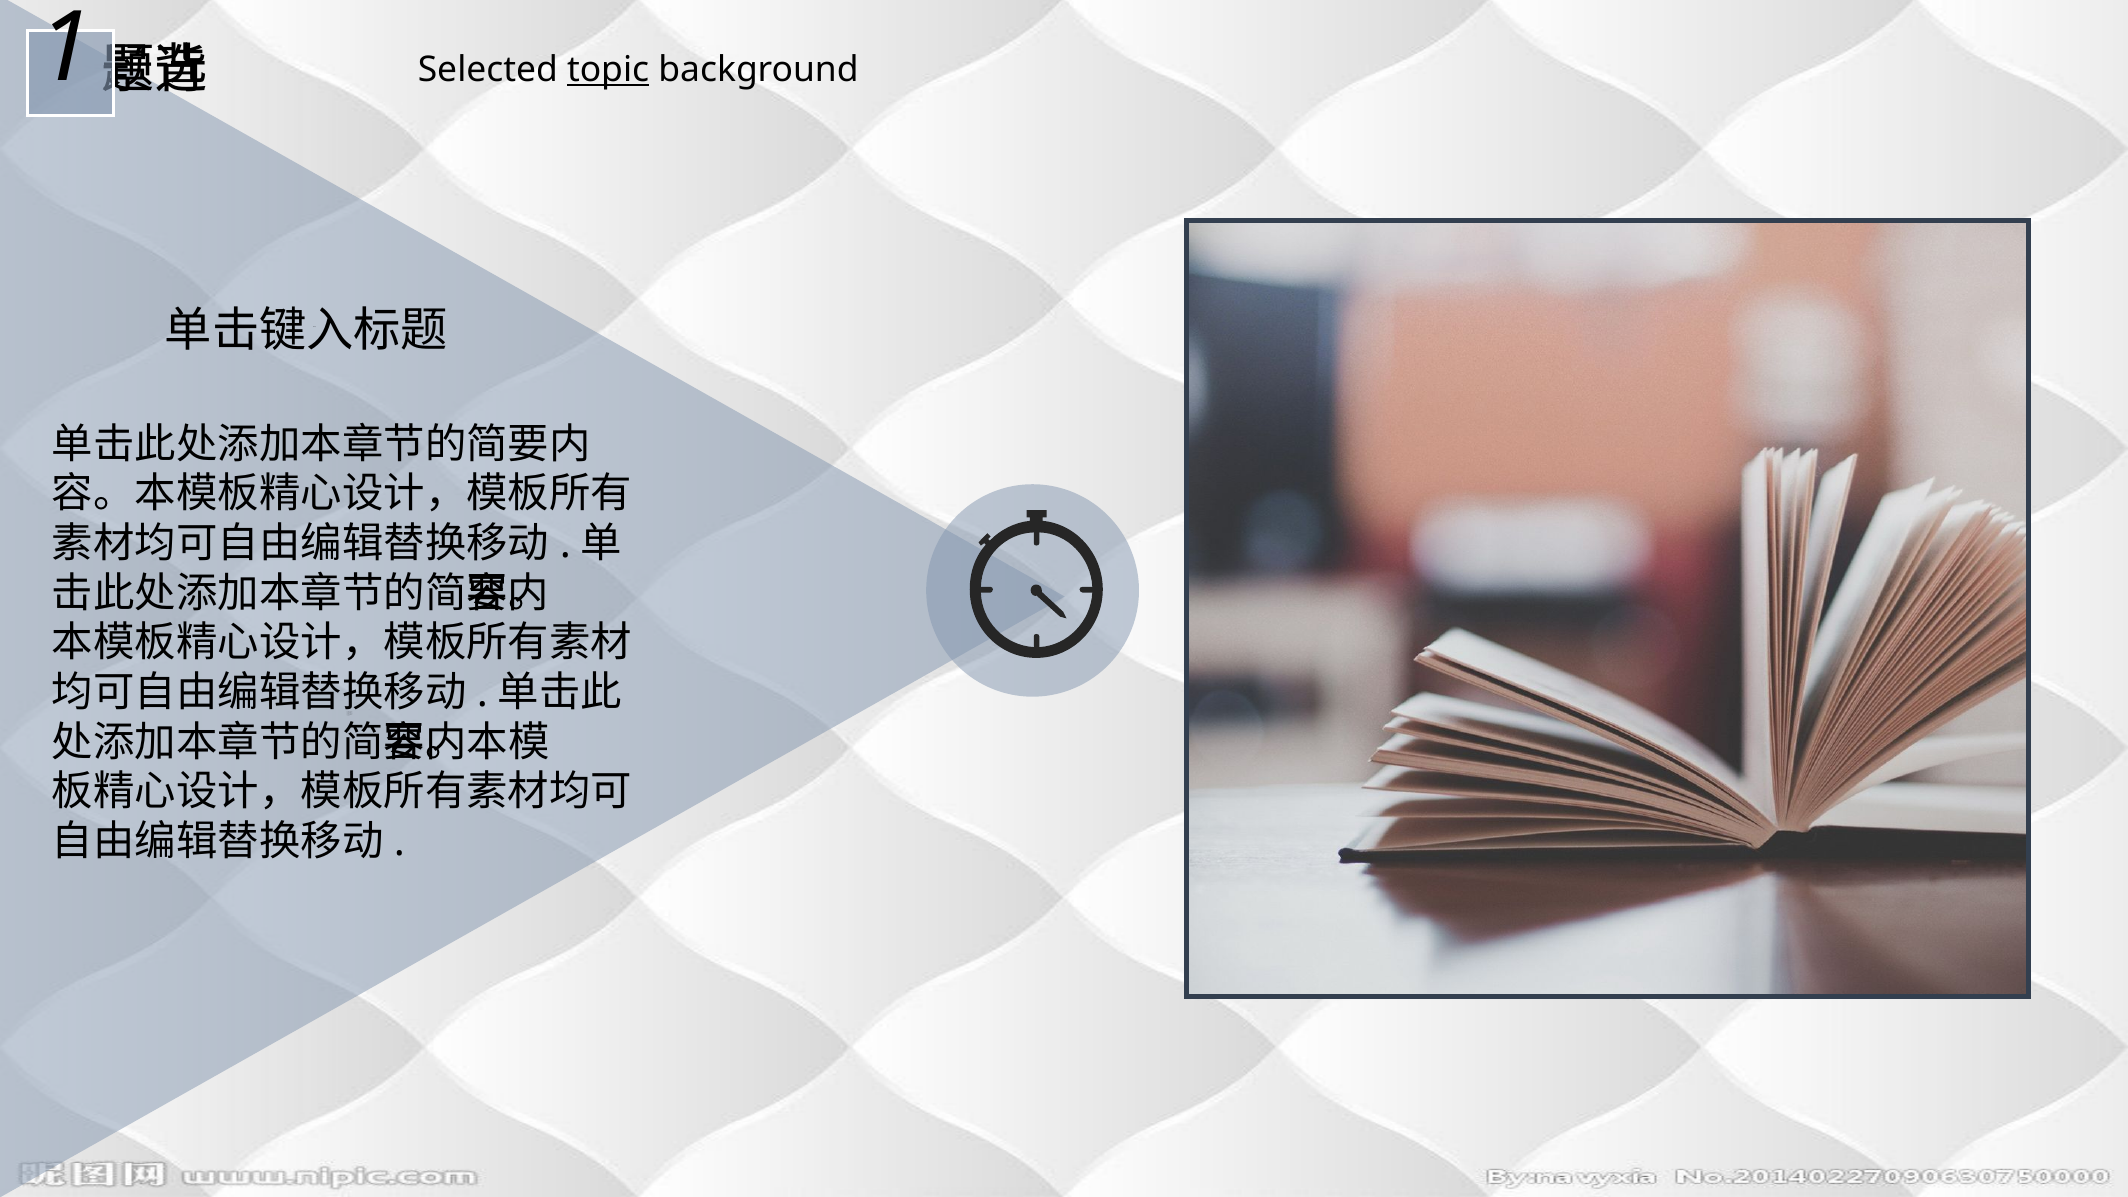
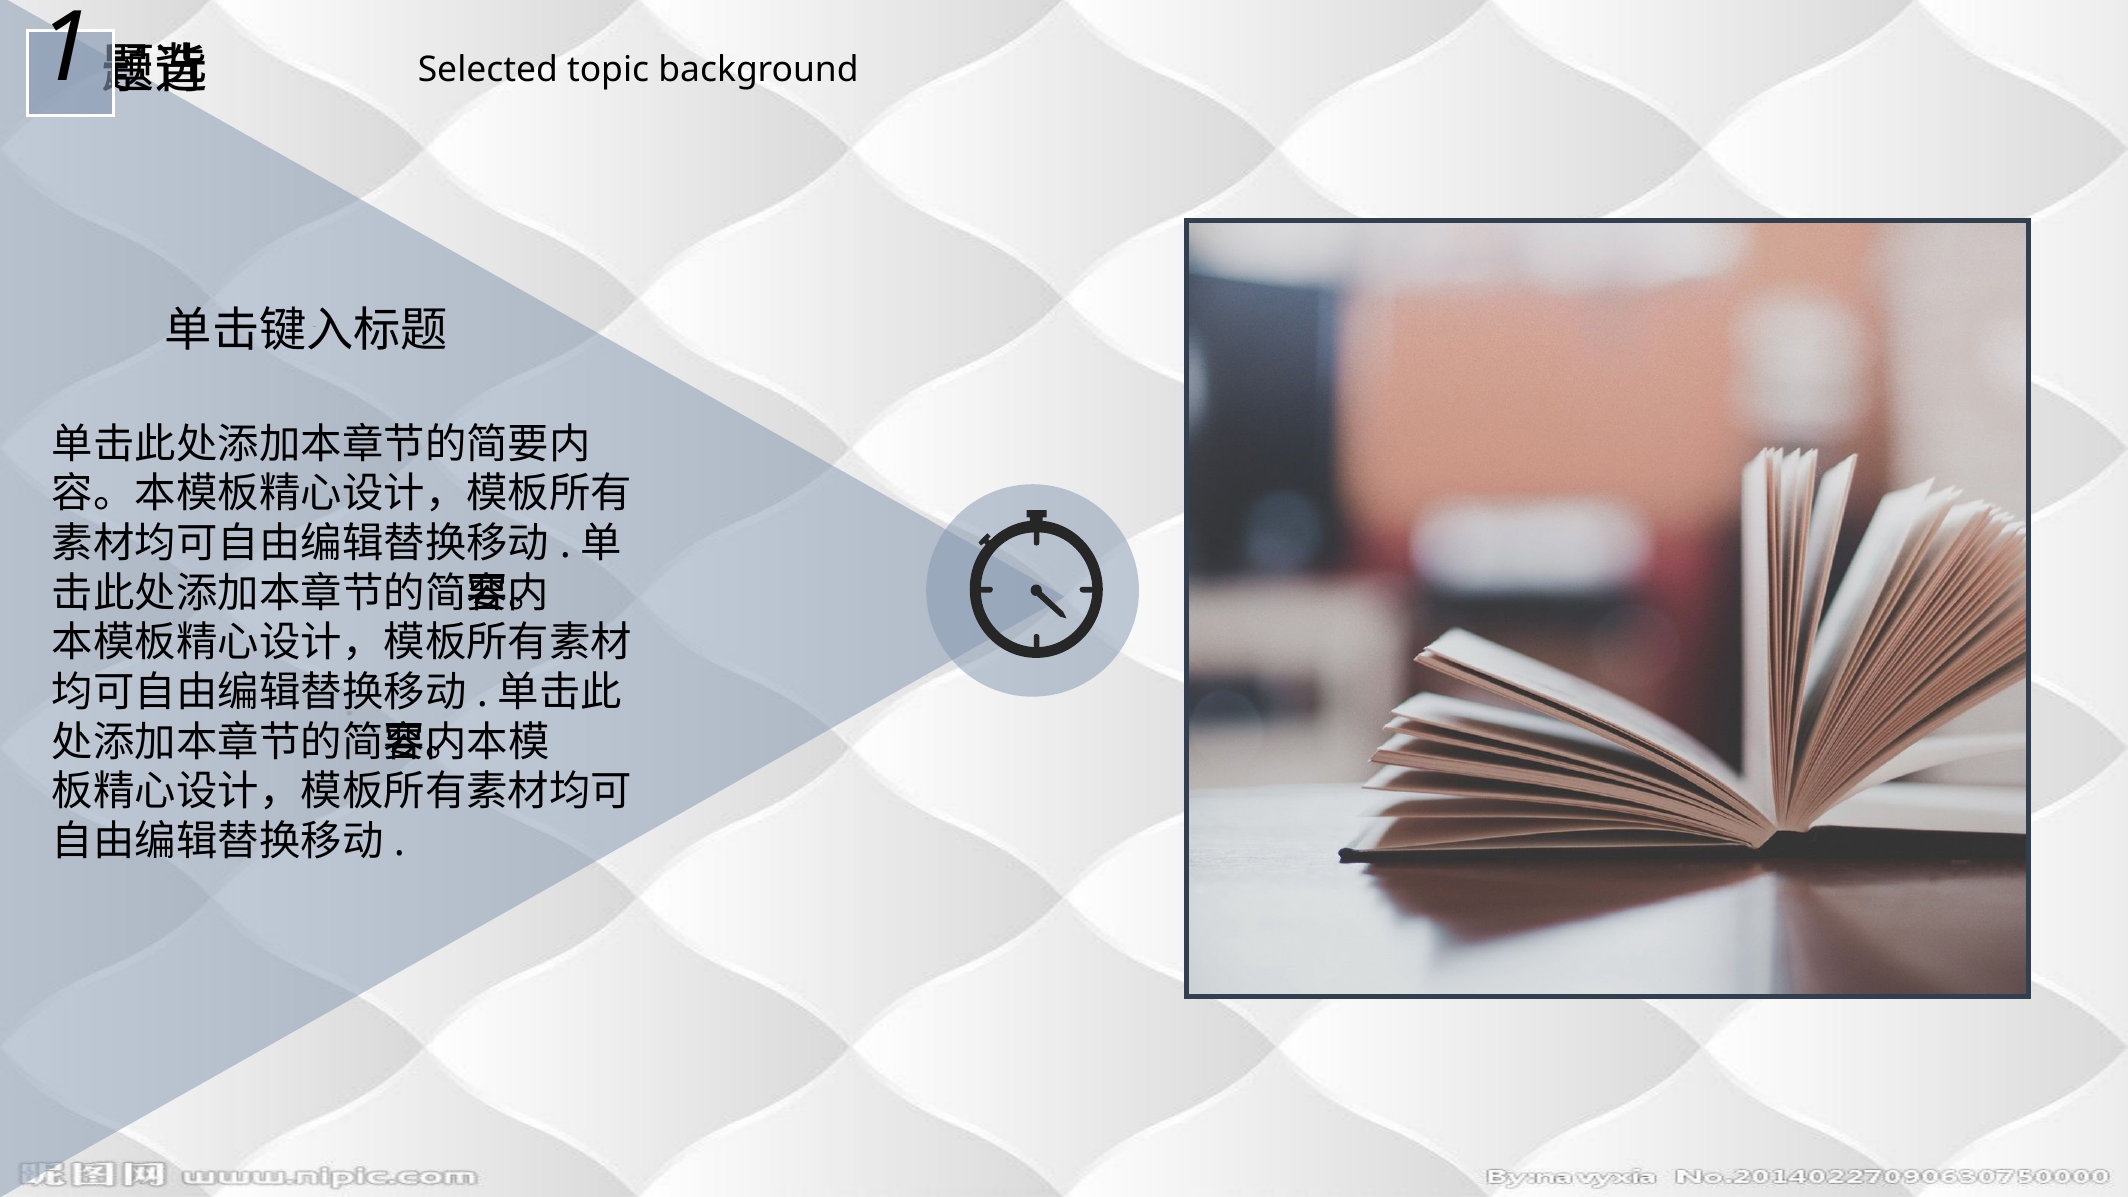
topic underline: present -> none (608, 70)
